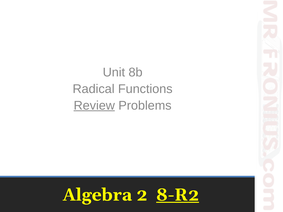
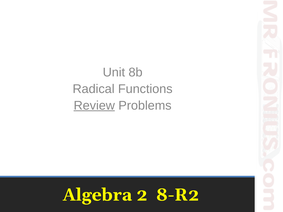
8-R2 underline: present -> none (178, 195)
